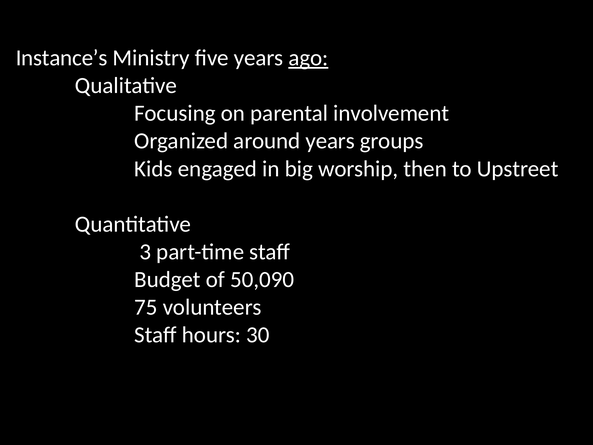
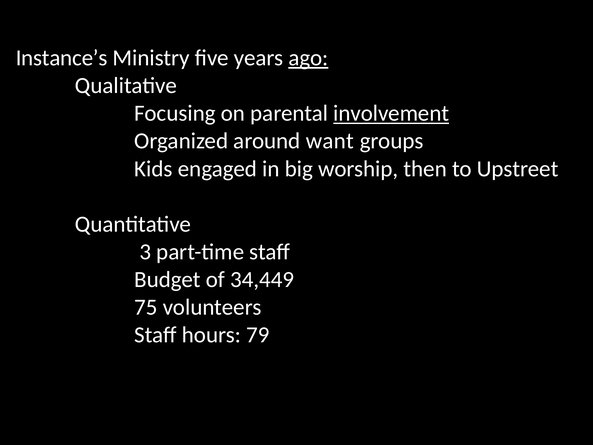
involvement underline: none -> present (391, 113)
around years: years -> want (330, 141)
50,090: 50,090 -> 34,449 (262, 279)
30: 30 -> 79 (258, 335)
